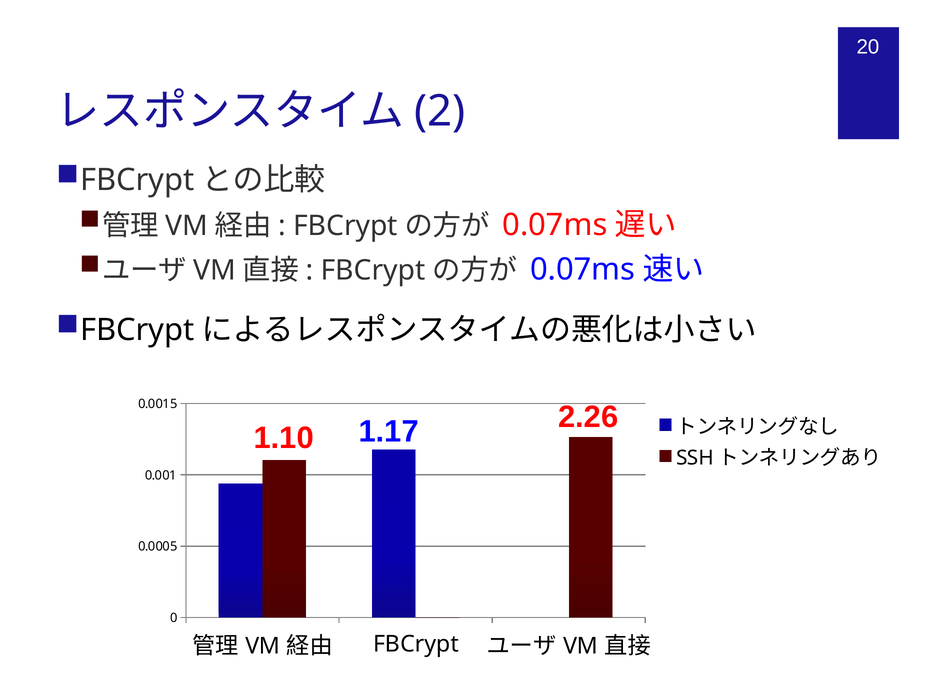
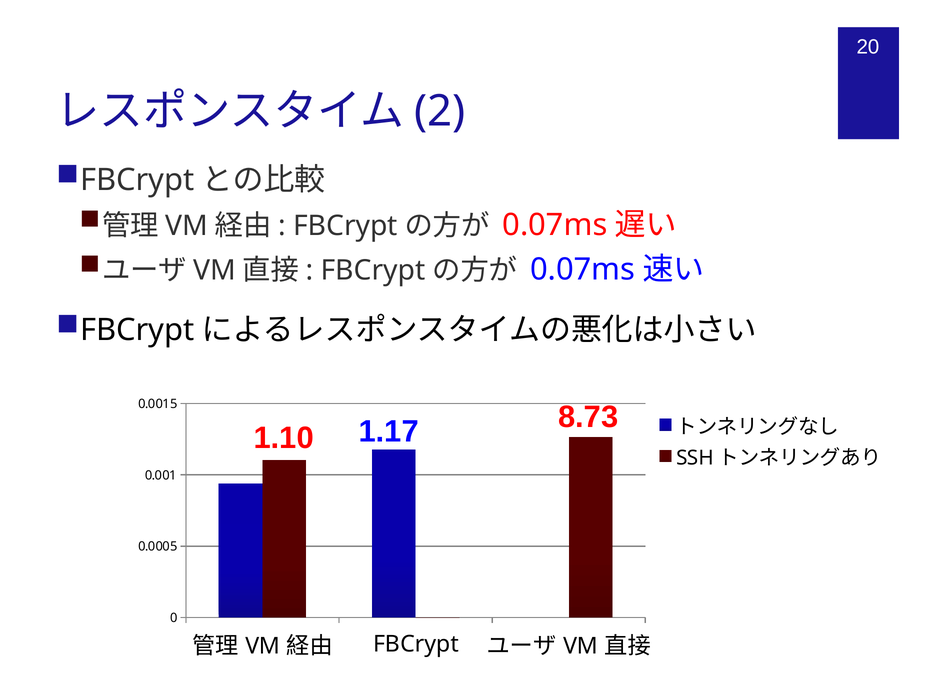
2.26: 2.26 -> 8.73 (588, 417)
